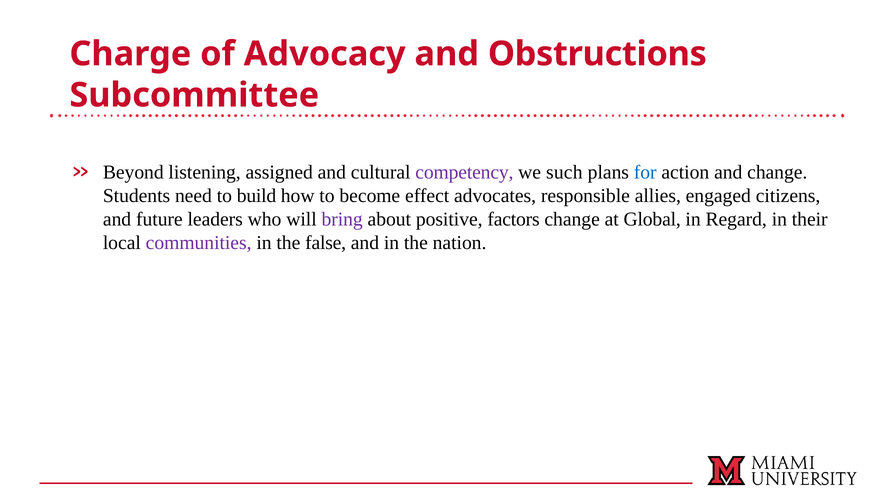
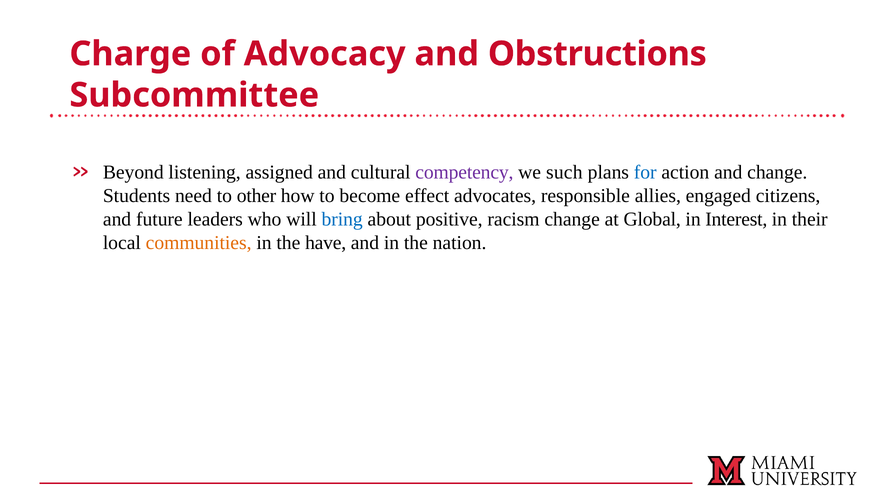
build: build -> other (257, 196)
bring colour: purple -> blue (342, 219)
factors: factors -> racism (514, 219)
Regard: Regard -> Interest (736, 219)
communities colour: purple -> orange (199, 243)
false: false -> have (326, 243)
